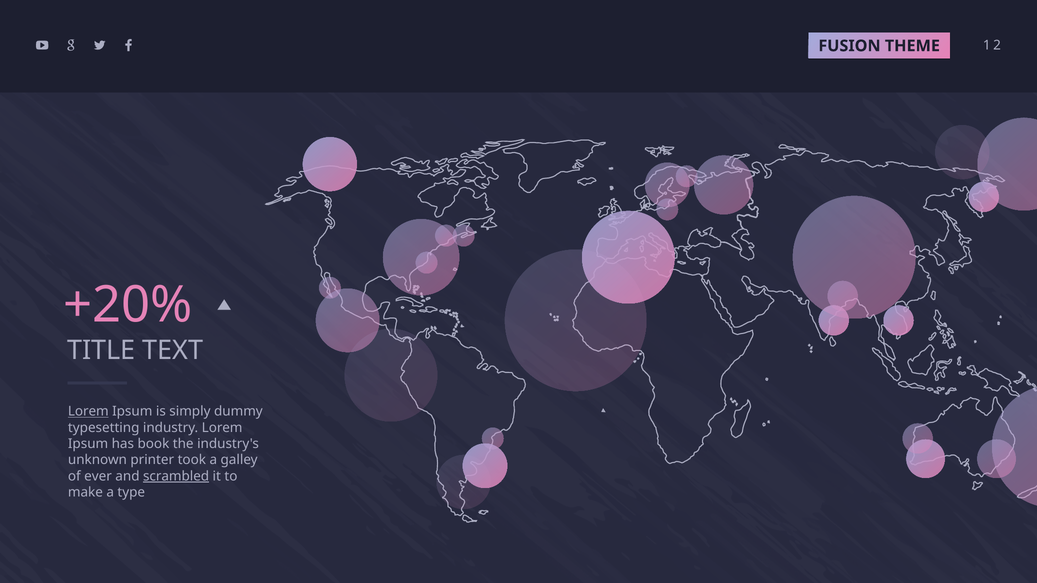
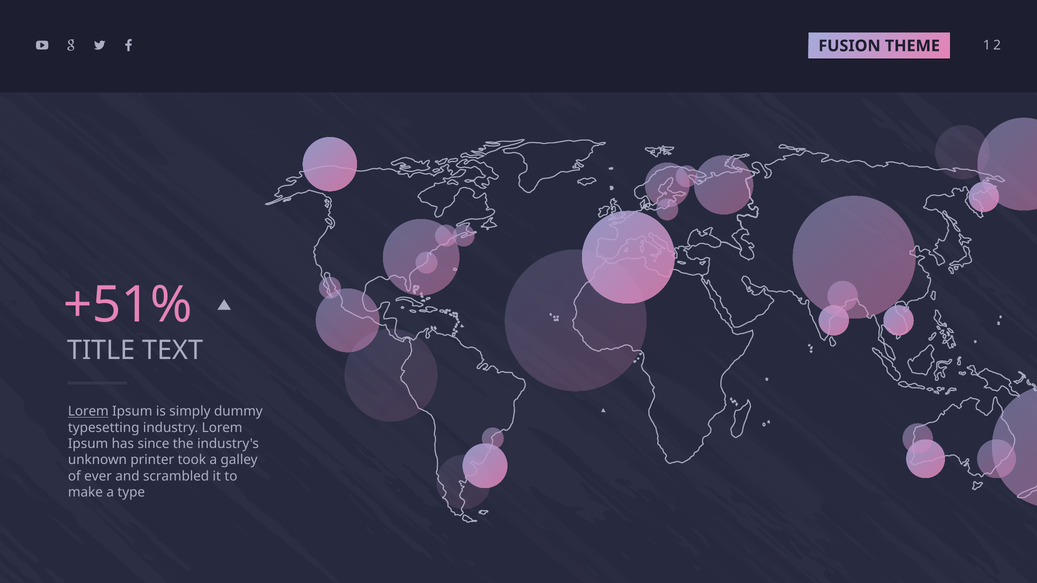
+20%: +20% -> +51% (128, 305)
book: book -> since (154, 444)
scrambled underline: present -> none (176, 476)
